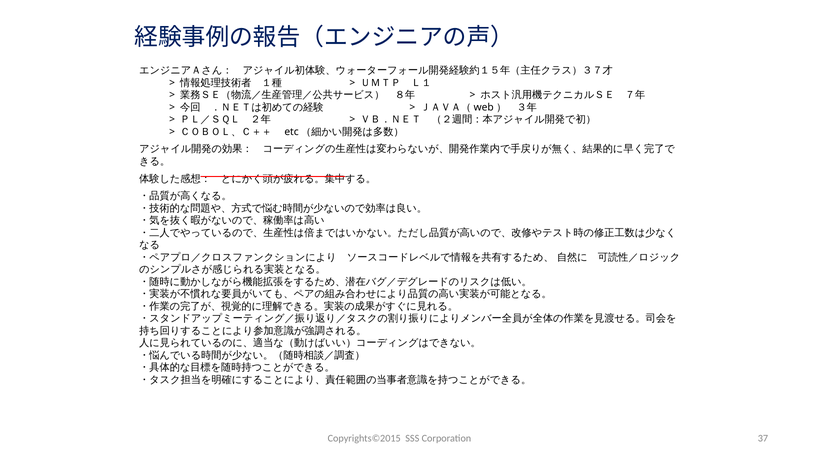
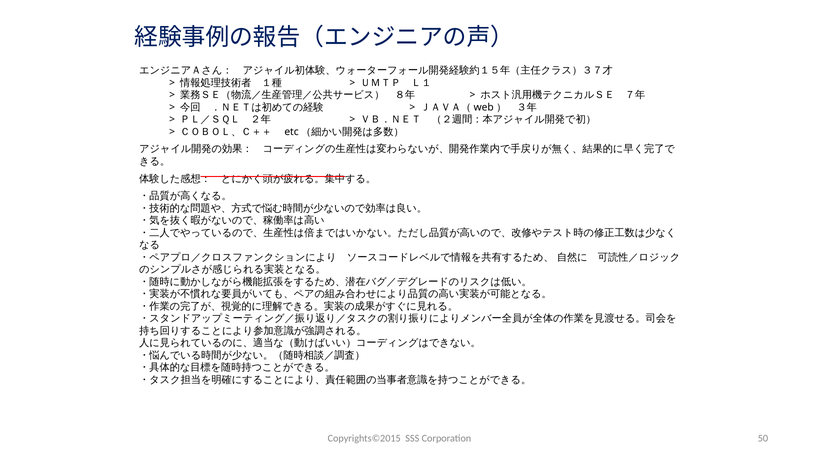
37: 37 -> 50 (763, 438)
